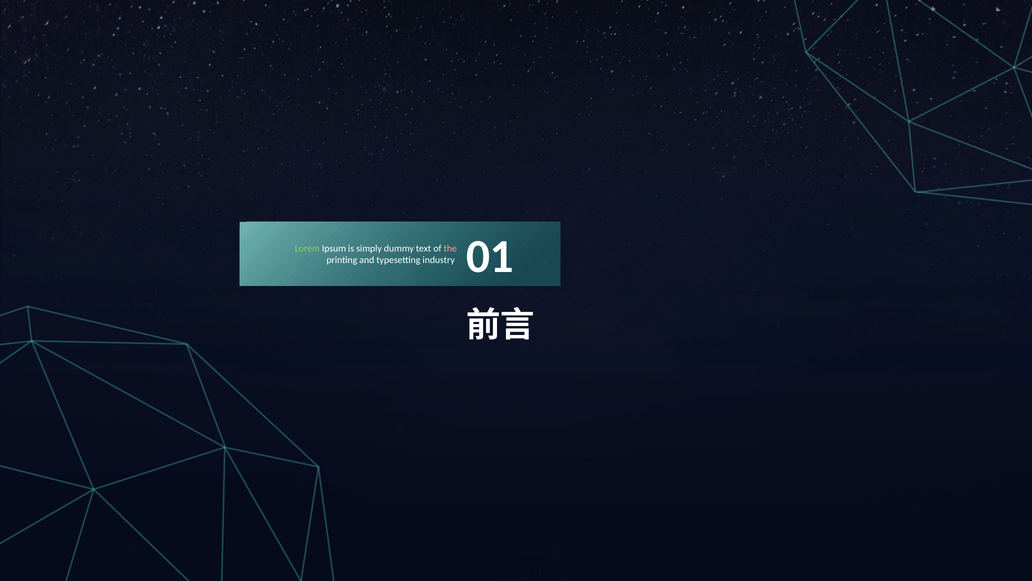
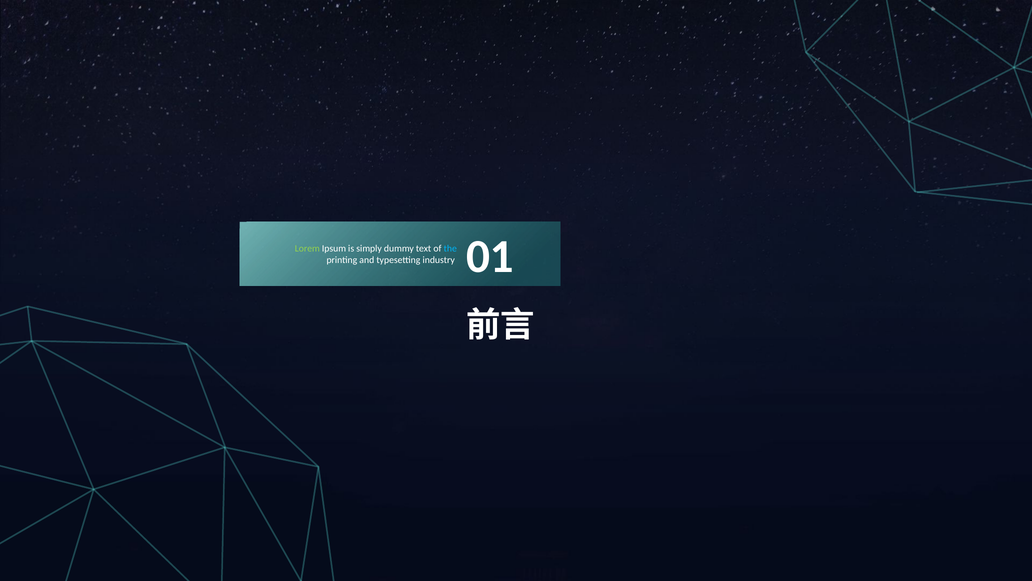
the colour: pink -> light blue (450, 248)
